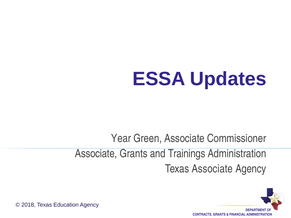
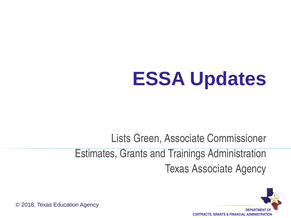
Year: Year -> Lists (121, 139)
Associate: Associate -> Estimates (96, 154)
